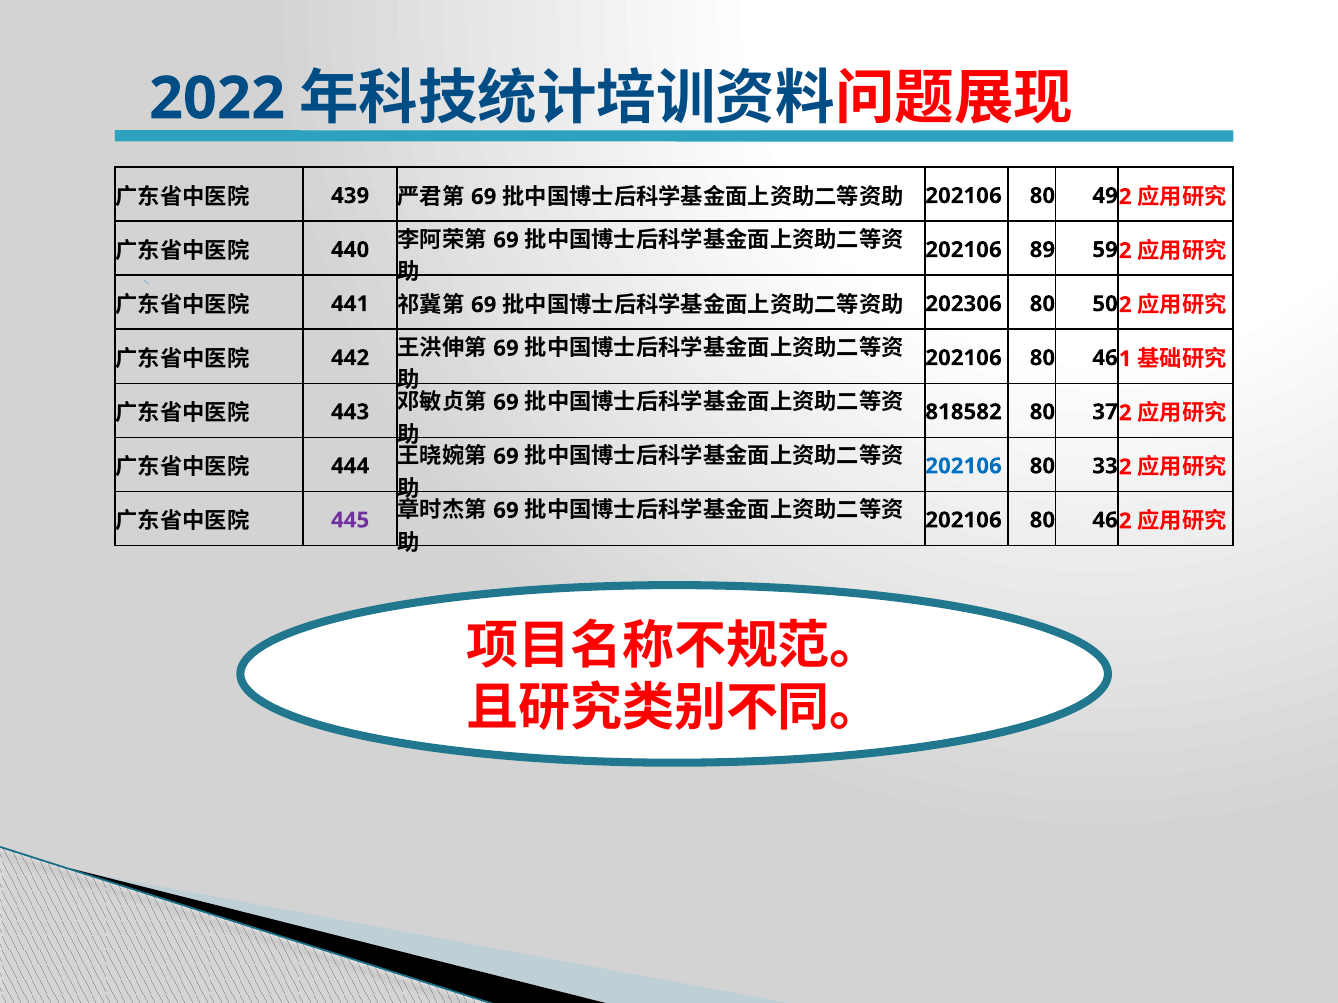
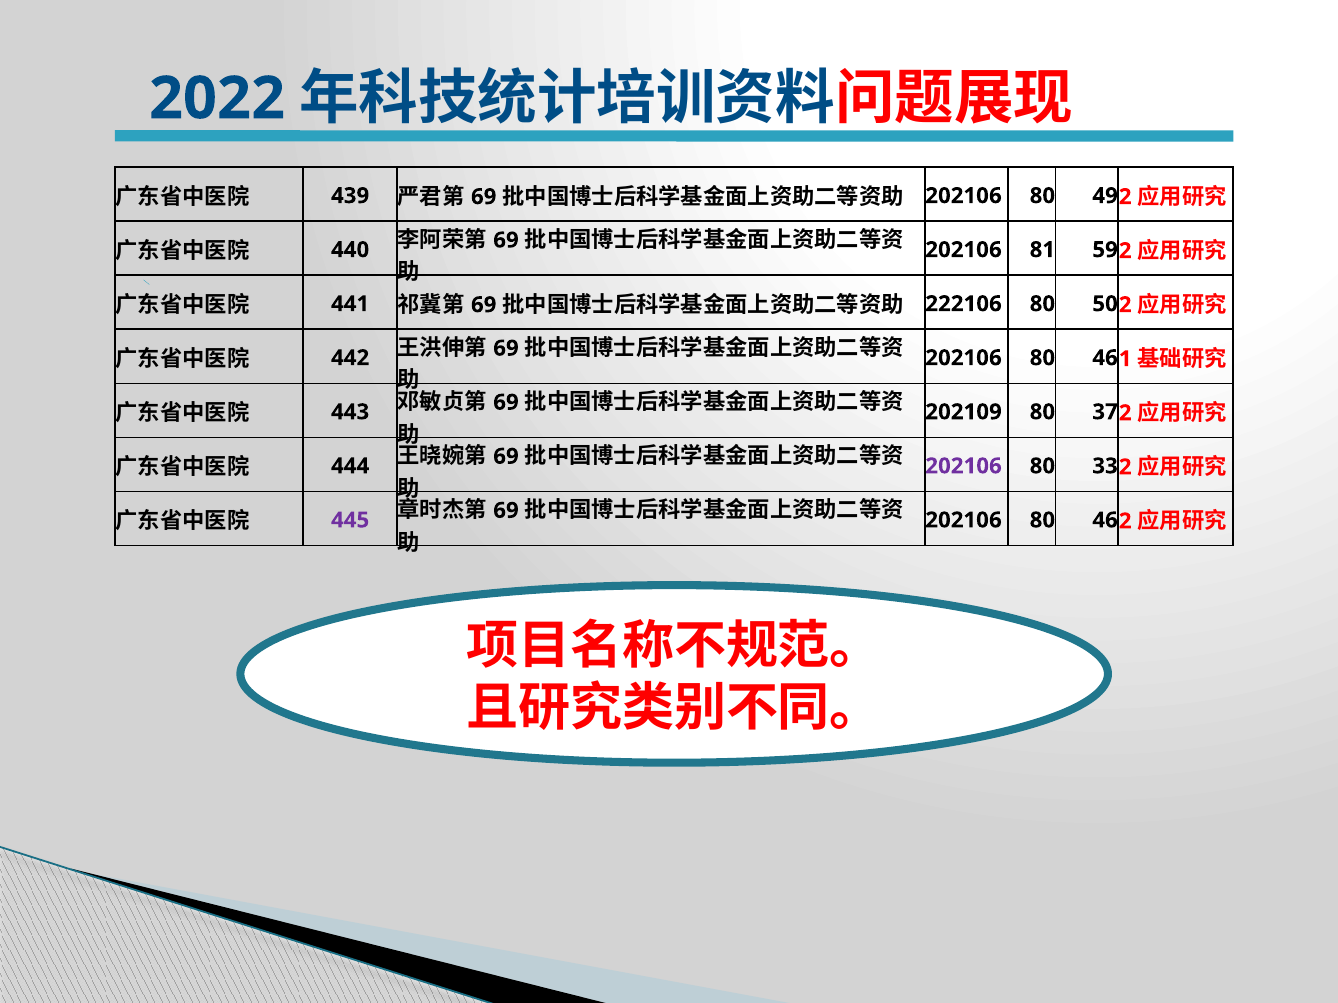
89: 89 -> 81 (1042, 250)
202306: 202306 -> 222106 (964, 304)
818582: 818582 -> 202109 (964, 412)
202106 colour: blue -> purple (964, 466)
